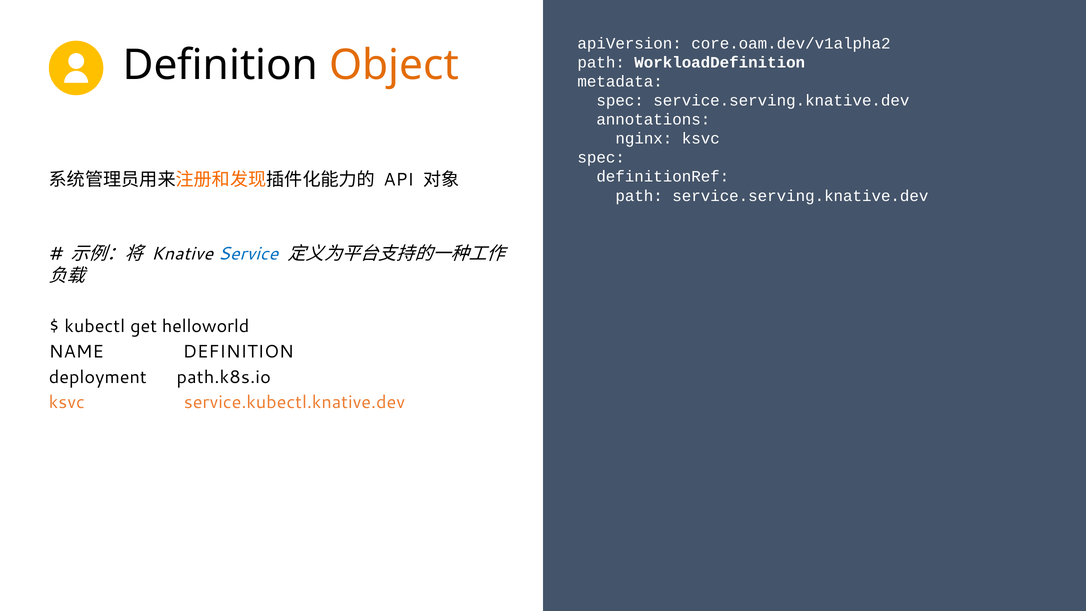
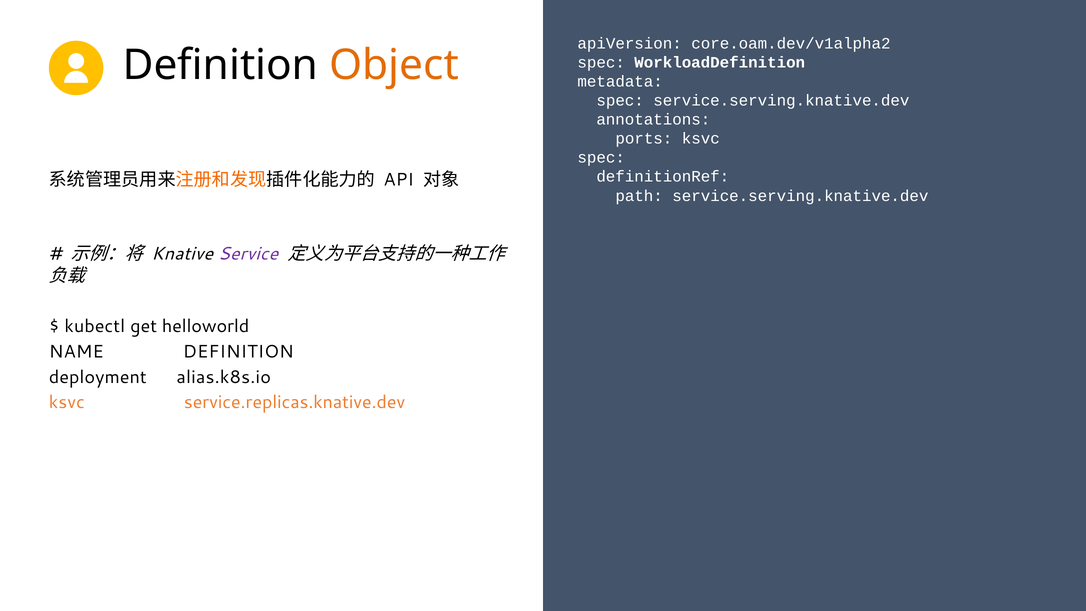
path: path -> spec (601, 63)
nginx: nginx -> ports (644, 139)
Service colour: blue -> purple (248, 254)
path.k8s.io: path.k8s.io -> alias.k8s.io (224, 377)
service.kubectl.knative.dev: service.kubectl.knative.dev -> service.replicas.knative.dev (294, 402)
